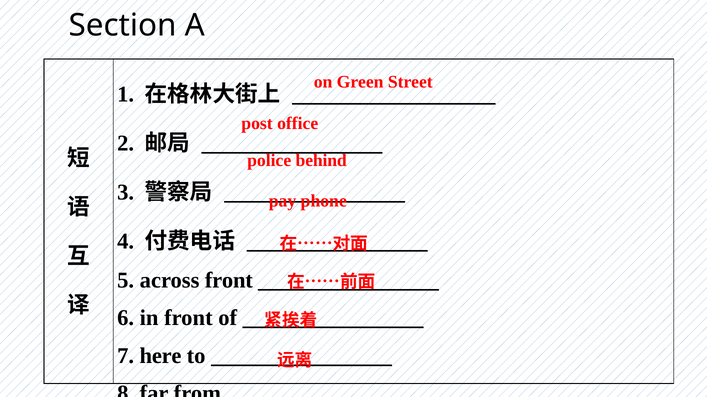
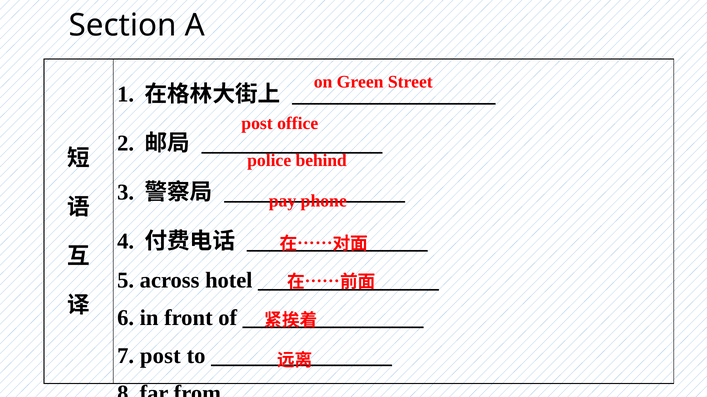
across front: front -> hotel (229, 281)
7 here: here -> post (160, 356)
